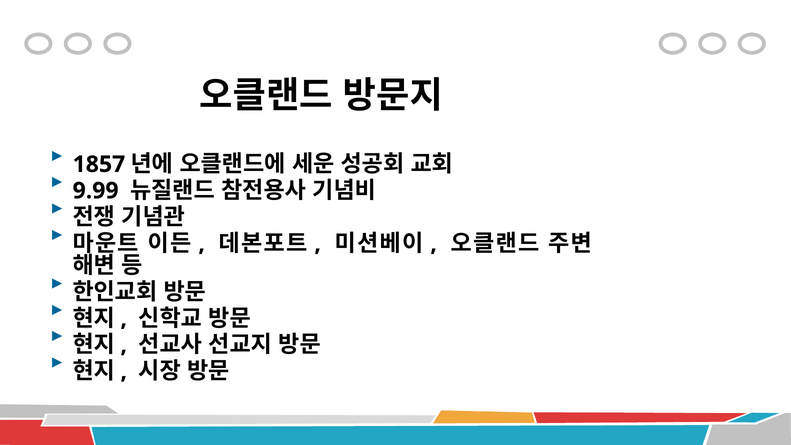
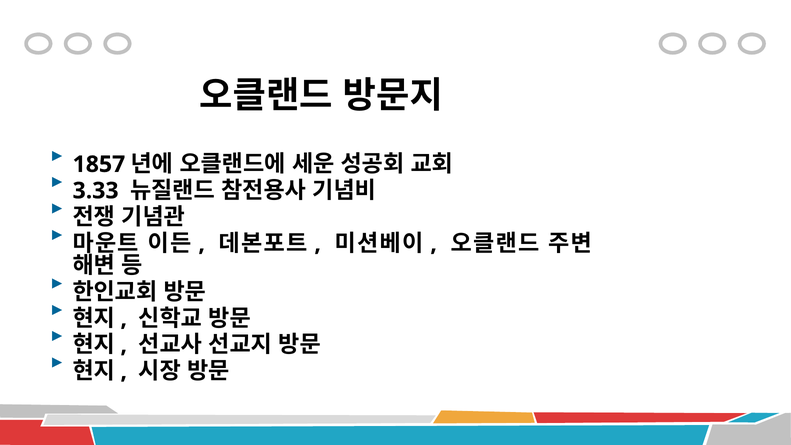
9.99: 9.99 -> 3.33 (96, 191)
